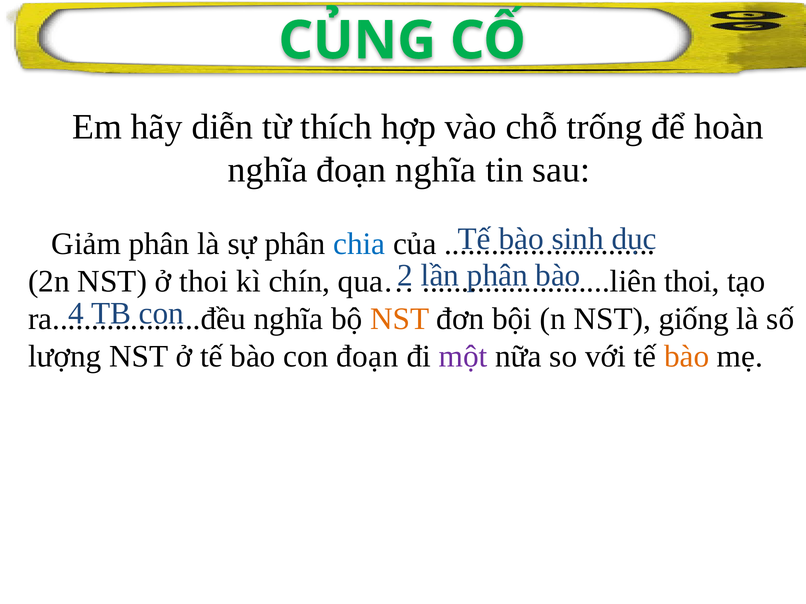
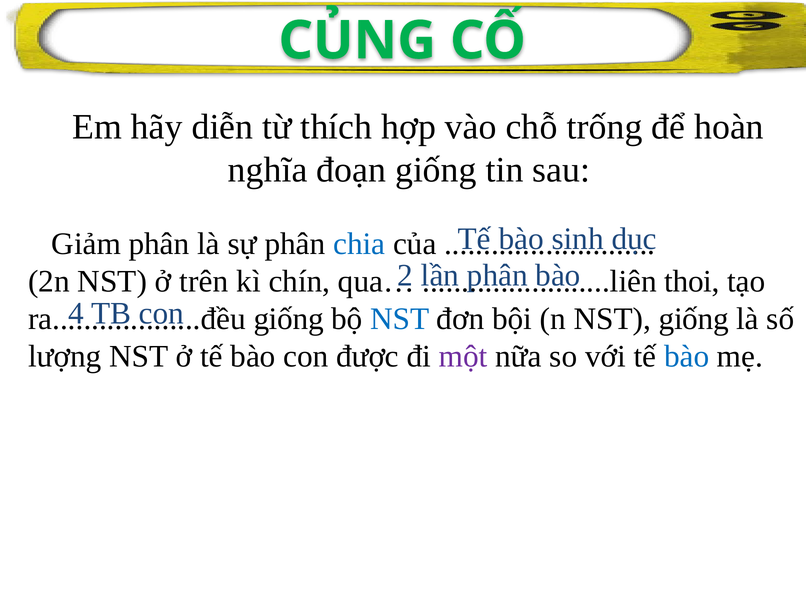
đoạn nghĩa: nghĩa -> giống (436, 170)
ở thoi: thoi -> trên (204, 282)
nghĩa: nghĩa -> giống (289, 319)
NST colour: orange -> blue (400, 319)
con đoạn: đoạn -> được (368, 357)
bào colour: orange -> blue (687, 357)
